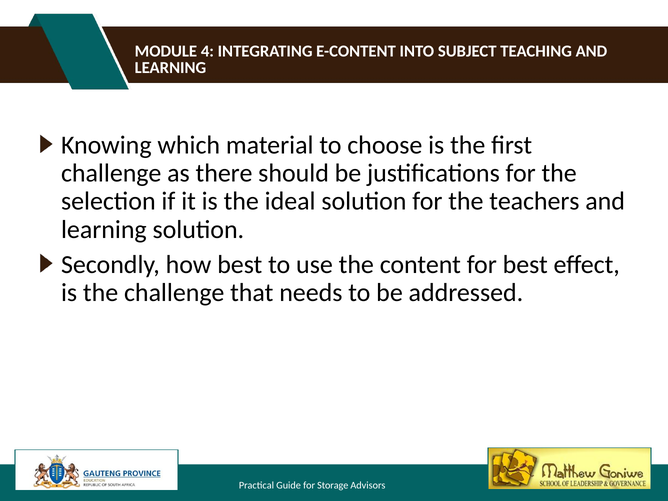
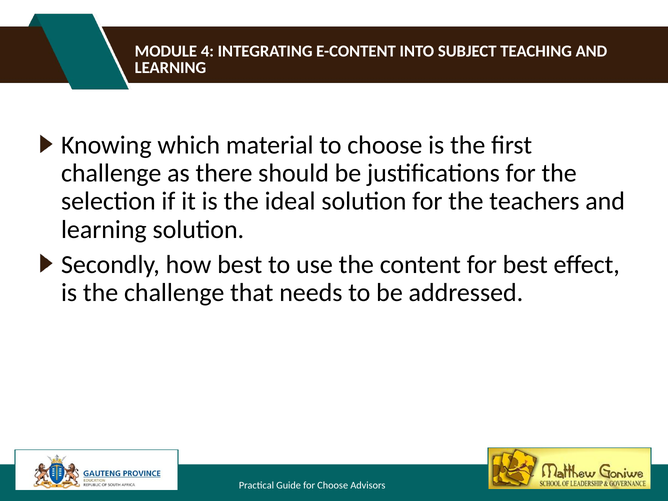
for Storage: Storage -> Choose (333, 486)
